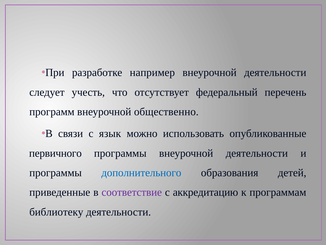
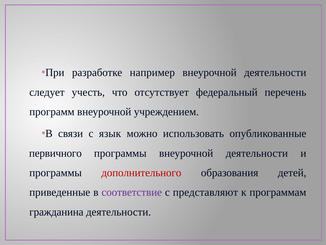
общественно: общественно -> учреждением (166, 112)
дополнительного colour: blue -> red (141, 172)
аккредитацию: аккредитацию -> представляют (205, 192)
библиотеку: библиотеку -> гражданина (56, 212)
